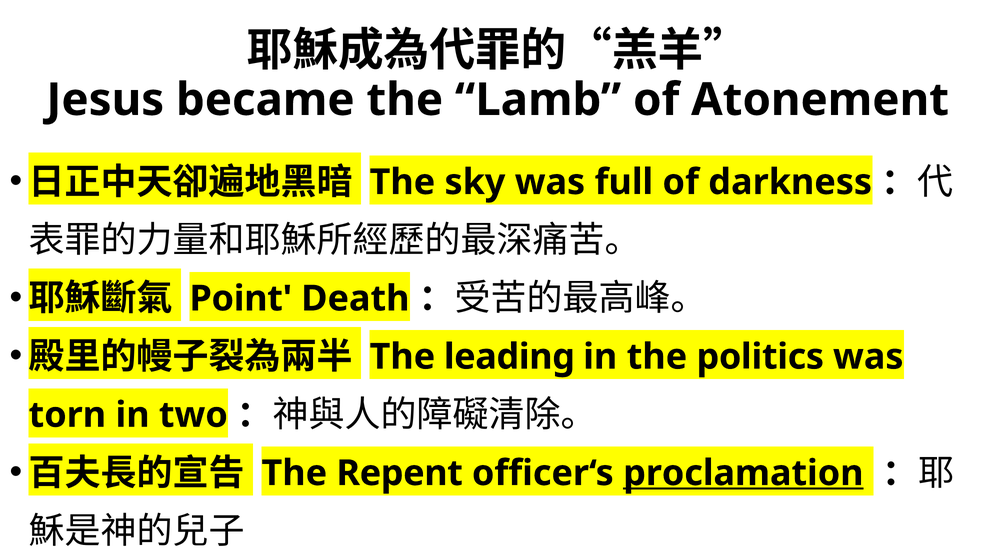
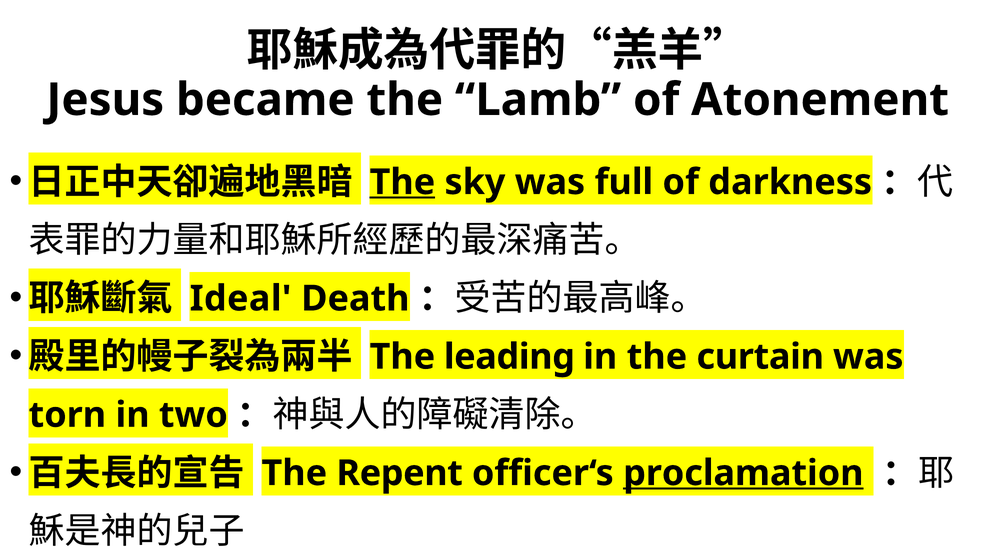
The underline: none -> present (402, 182)
Point: Point -> Ideal (241, 299)
politics: politics -> curtain (760, 357)
